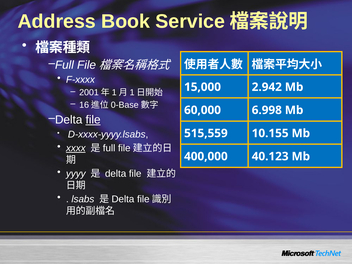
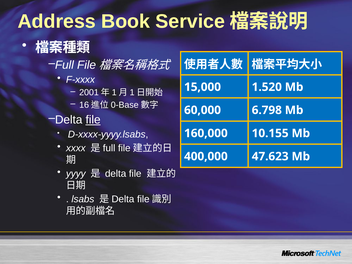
2.942: 2.942 -> 1.520 (267, 87)
6.998: 6.998 -> 6.798 (267, 110)
515,559: 515,559 -> 160,000 (206, 133)
xxxx underline: present -> none (76, 148)
40.123: 40.123 -> 47.623 (270, 156)
